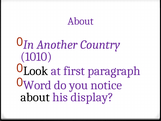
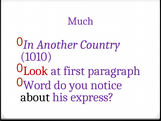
About: About -> Much (80, 21)
Look colour: black -> red (36, 71)
display: display -> express (92, 97)
